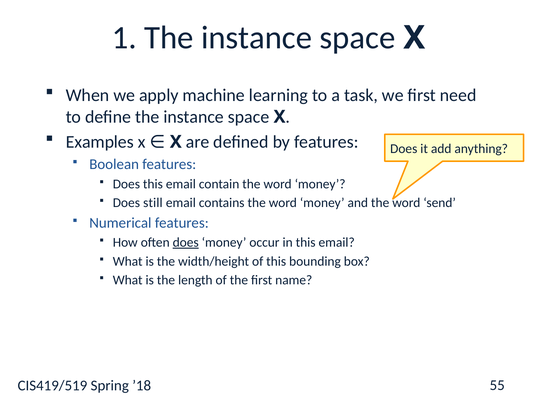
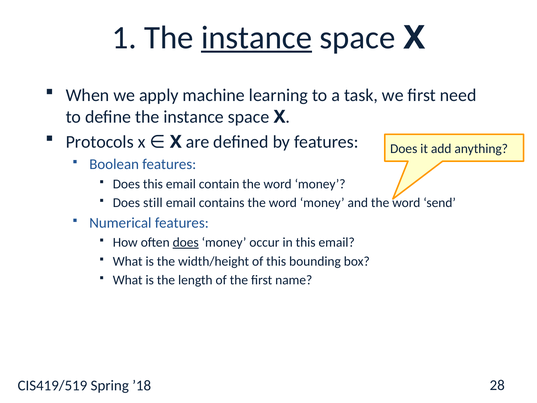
instance underline: none -> present (257, 38)
Examples: Examples -> Protocols (100, 142)
55: 55 -> 28 (497, 385)
